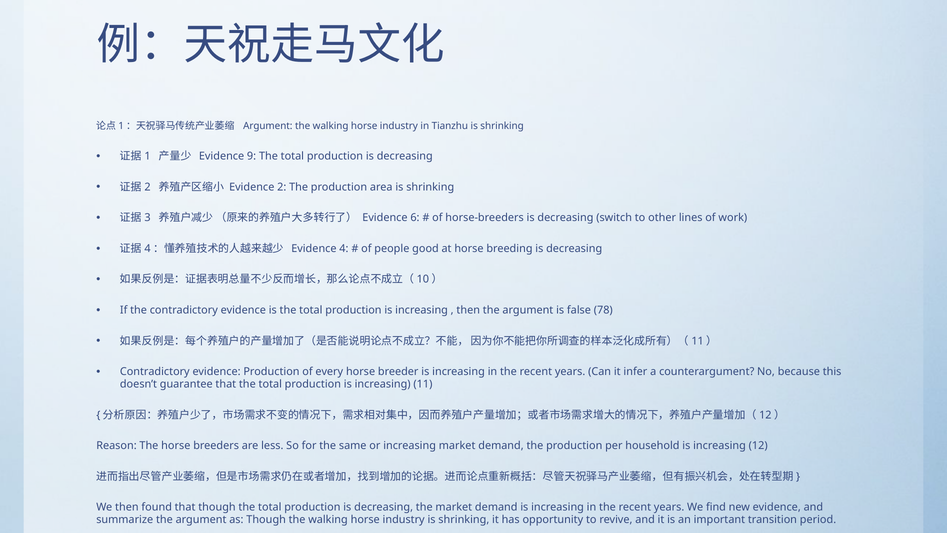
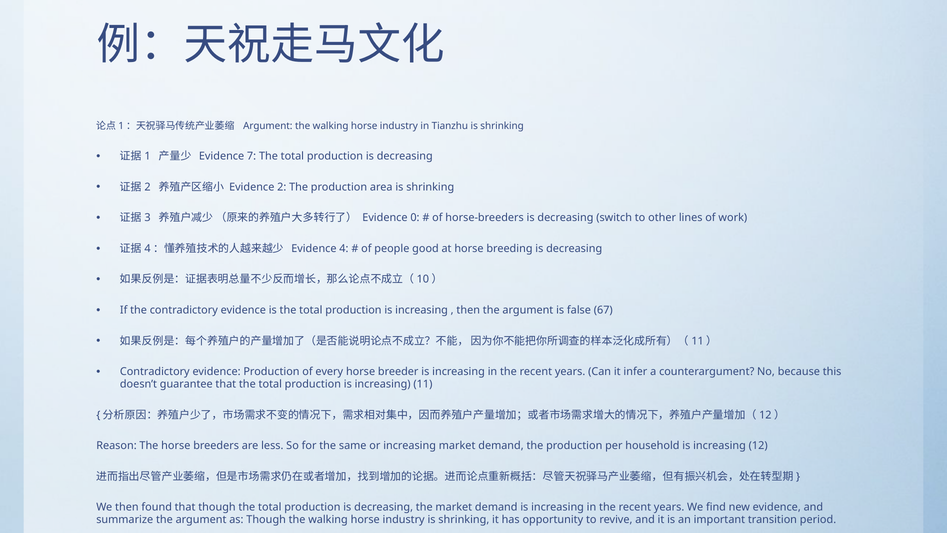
9: 9 -> 7 (252, 156)
6: 6 -> 0 (415, 218)
78: 78 -> 67 (603, 310)
